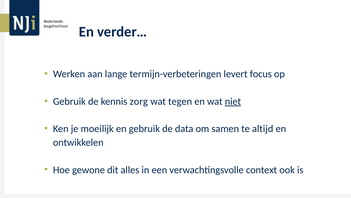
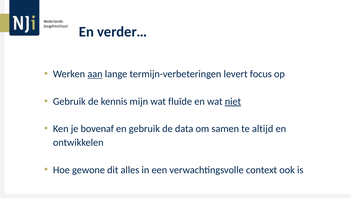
aan underline: none -> present (95, 74)
zorg: zorg -> mijn (139, 101)
tegen: tegen -> fluïde (180, 101)
moeilijk: moeilijk -> bovenaf (97, 128)
